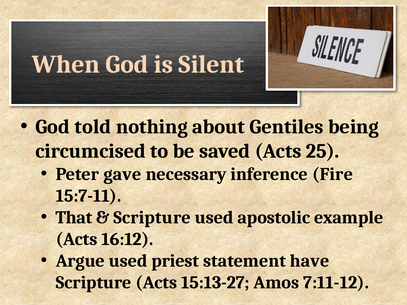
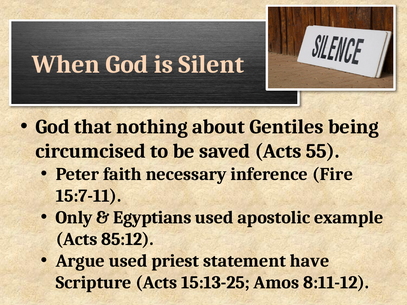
told: told -> that (93, 127)
25: 25 -> 55 (323, 151)
gave: gave -> faith (122, 174)
That: That -> Only (74, 218)
Scripture: Scripture -> Egyptians (152, 218)
16:12: 16:12 -> 85:12 (127, 239)
15:13-27: 15:13-27 -> 15:13-25 (216, 283)
7:11-12: 7:11-12 -> 8:11-12 (336, 283)
